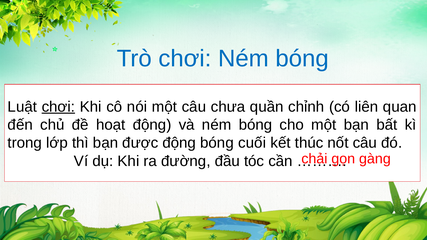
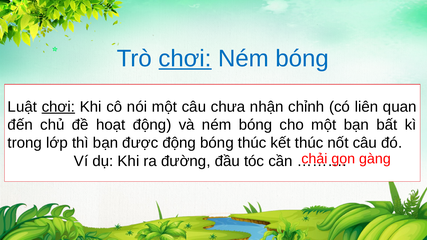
chơi underline: none -> present (185, 59)
quần: quần -> nhận (267, 107)
bóng cuối: cuối -> thúc (252, 143)
